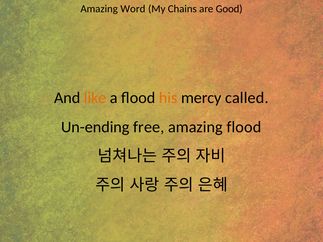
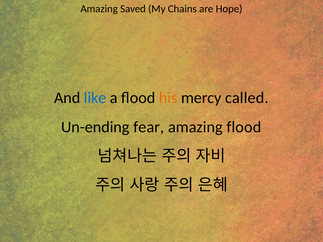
Word: Word -> Saved (133, 9)
Good: Good -> Hope (229, 9)
like colour: orange -> blue (95, 98)
free: free -> fear (149, 127)
